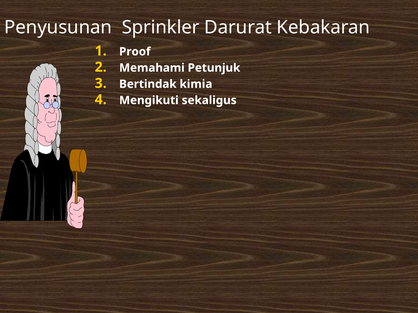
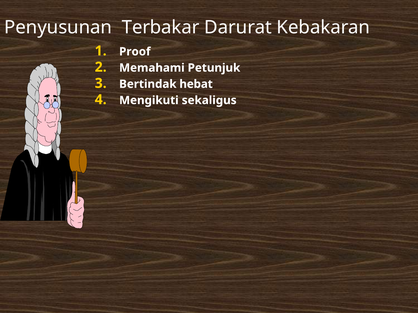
Sprinkler: Sprinkler -> Terbakar (161, 27)
kimia: kimia -> hebat (196, 84)
